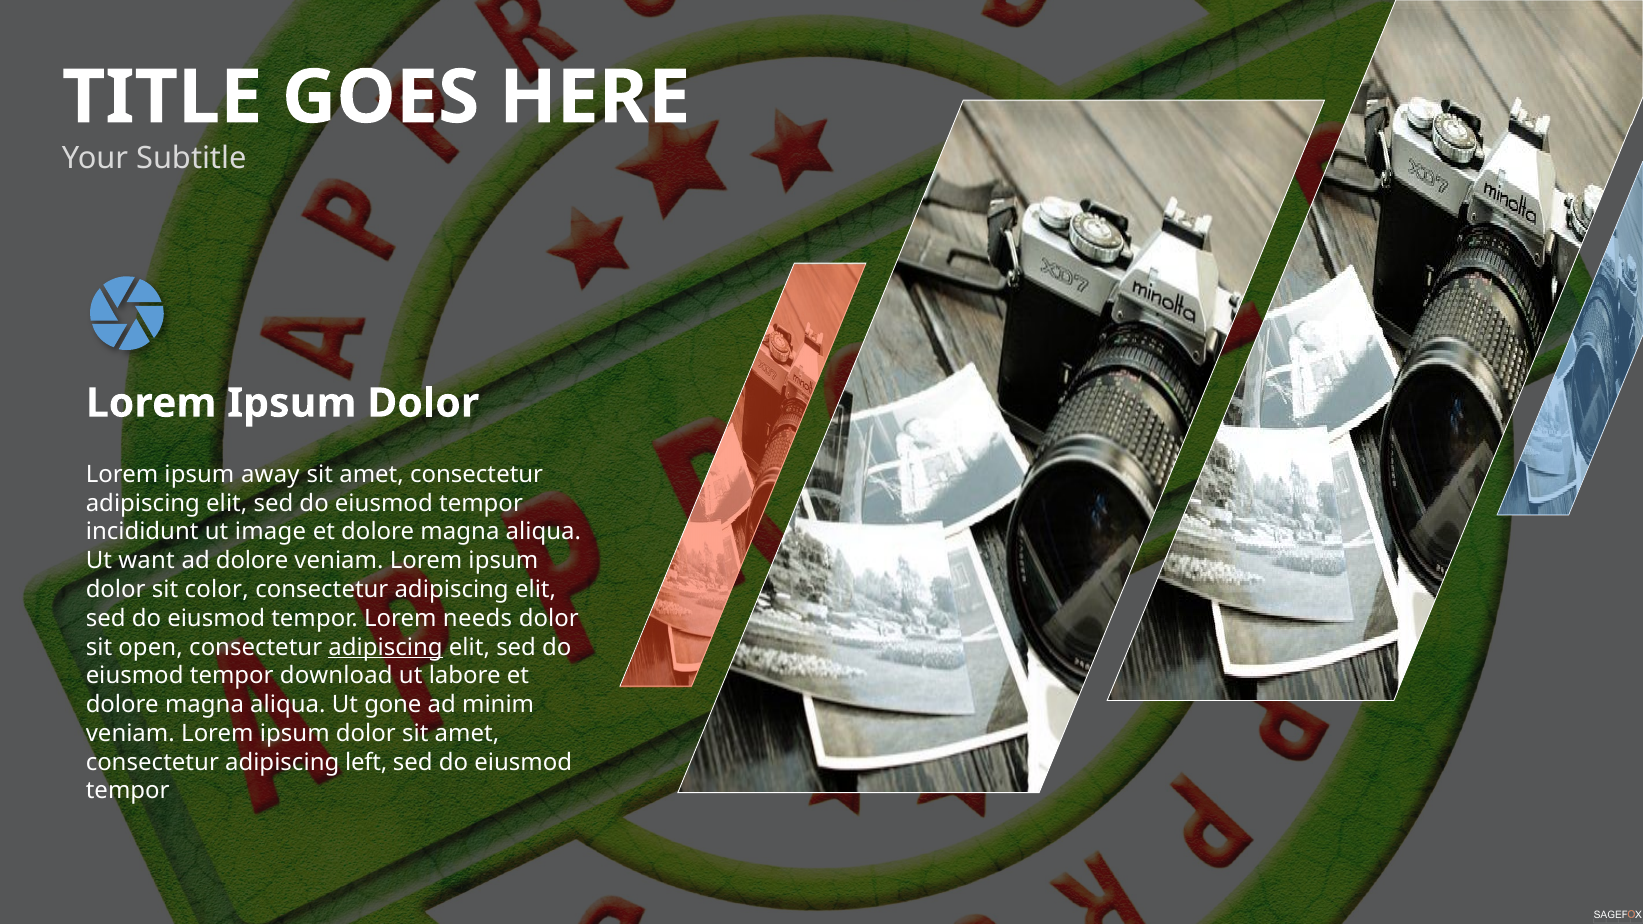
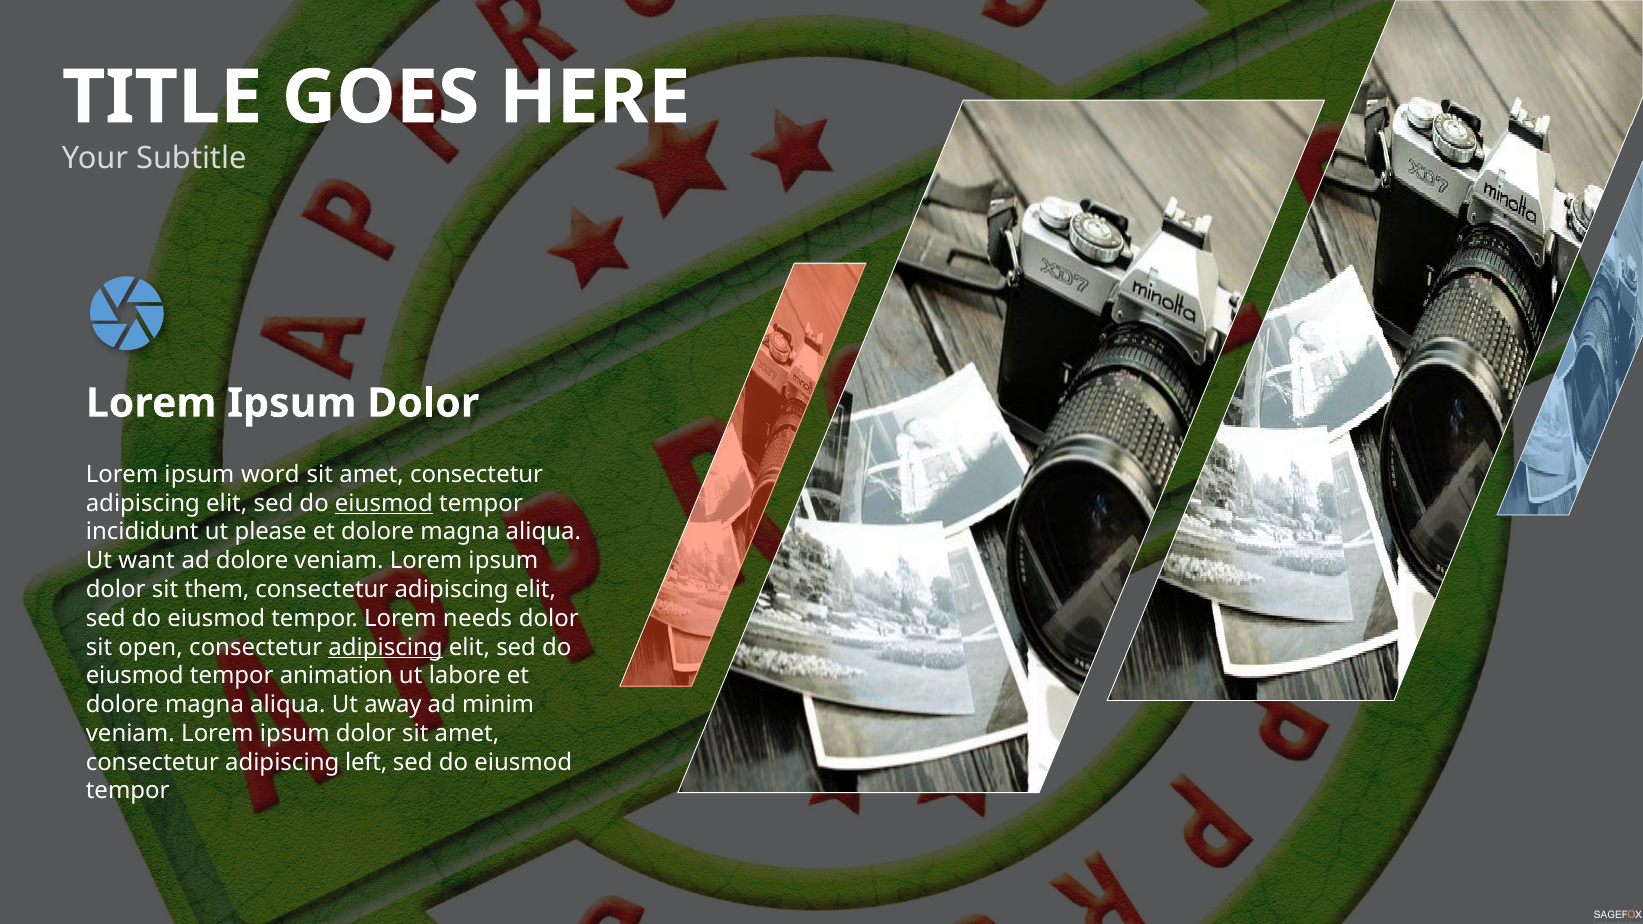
away: away -> word (270, 475)
eiusmod underline: none -> present (384, 503)
image: image -> please (271, 532)
color: color -> them (217, 590)
download: download -> animation (336, 676)
gone: gone -> away (393, 705)
